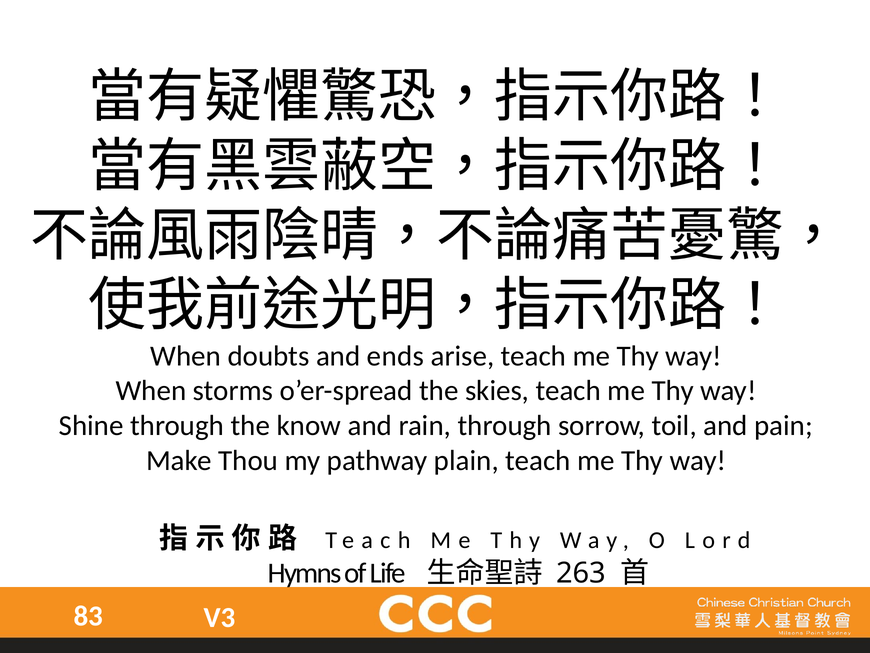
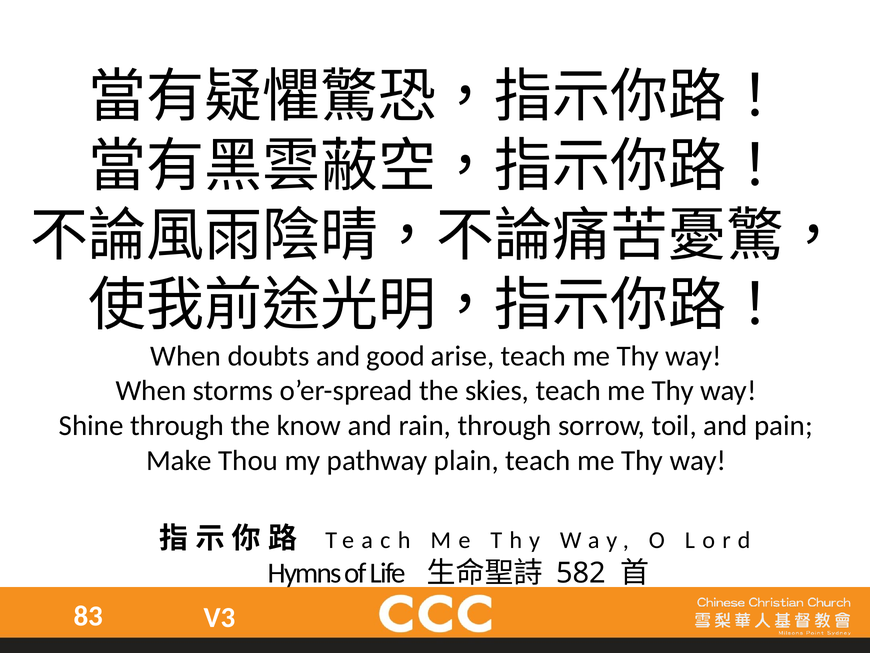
ends: ends -> good (396, 356)
263: 263 -> 582 (581, 573)
